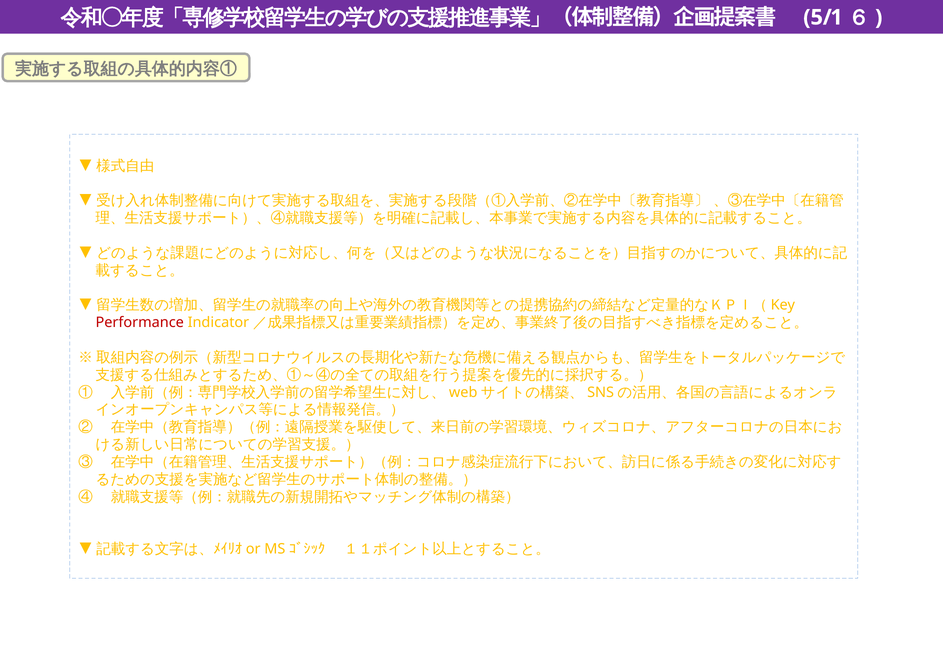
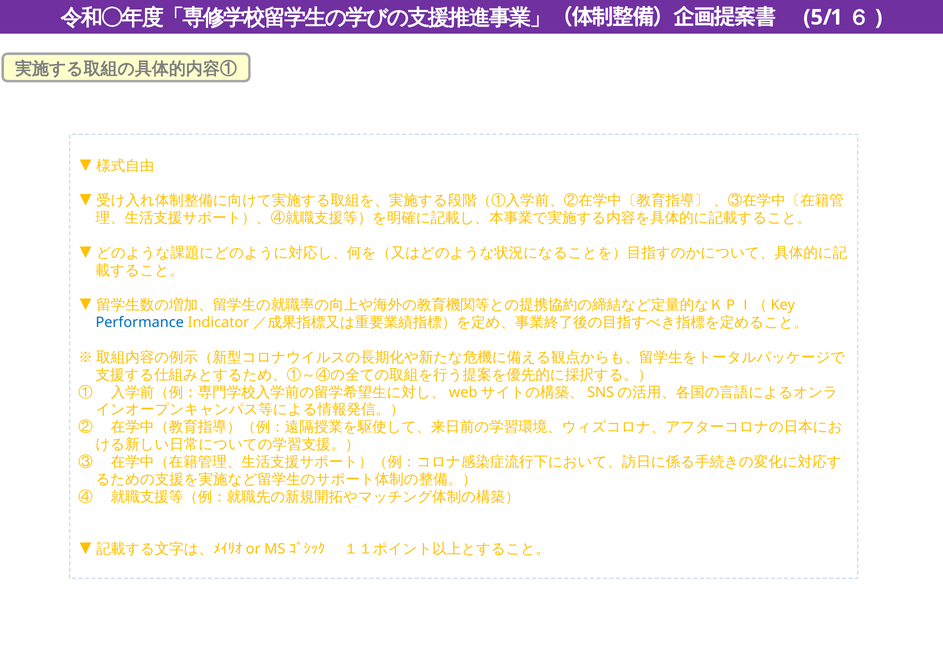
Performance colour: red -> blue (140, 323)
